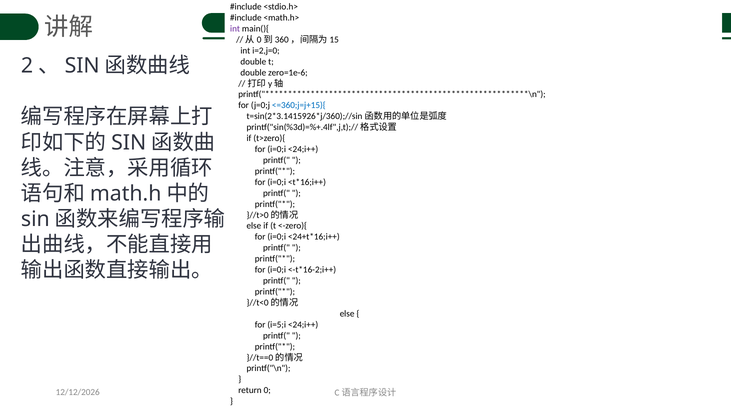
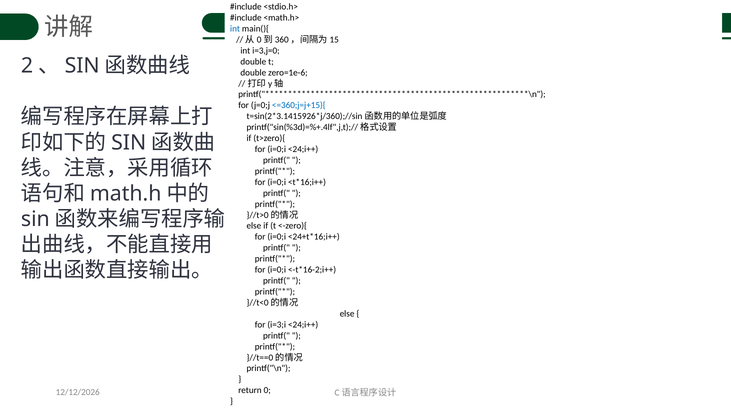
int colour: purple -> blue (235, 29)
i=2,j=0: i=2,j=0 -> i=3,j=0 (266, 51)
i=5;i: i=5;i -> i=3;i (277, 325)
